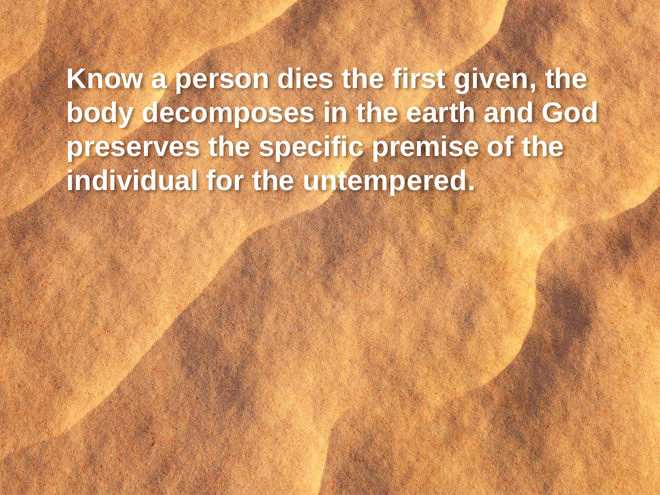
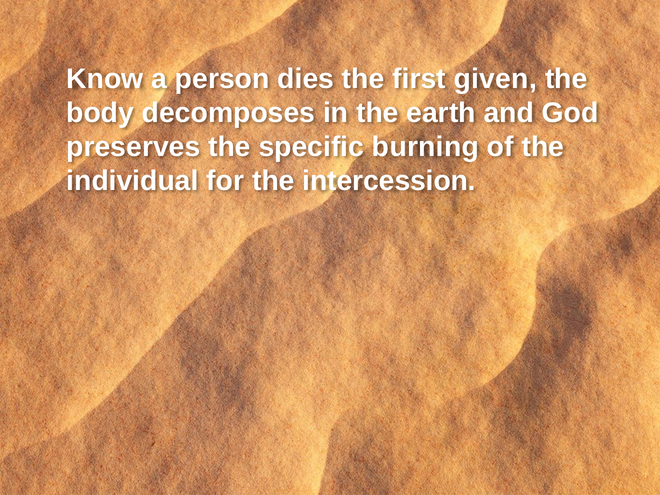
premise: premise -> burning (425, 147)
untempered: untempered -> intercession (389, 181)
